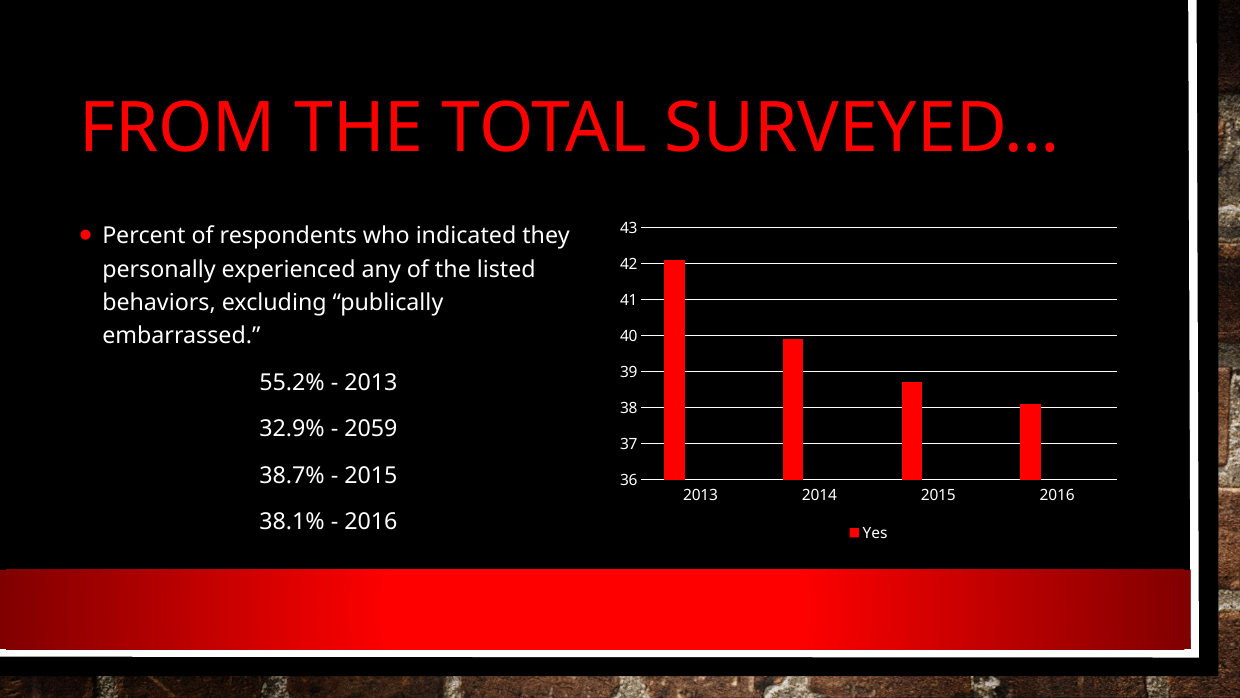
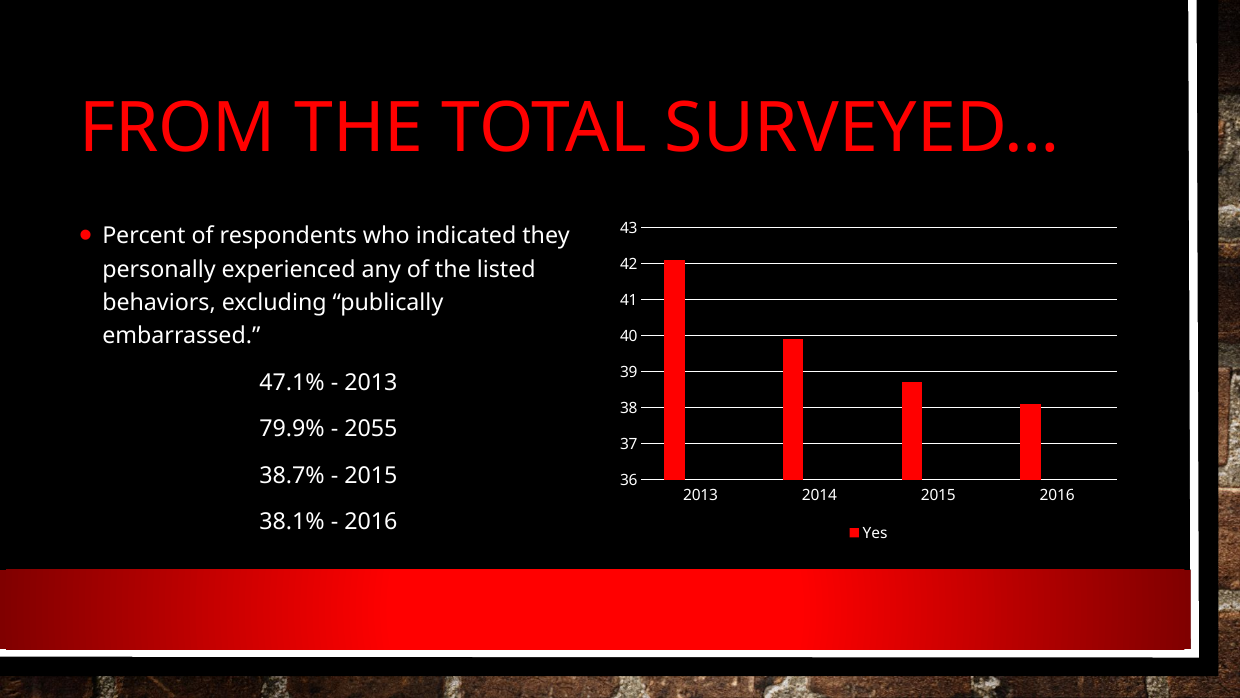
55.2%: 55.2% -> 47.1% (292, 382)
32.9%: 32.9% -> 79.9% (292, 429)
2059: 2059 -> 2055 (371, 429)
